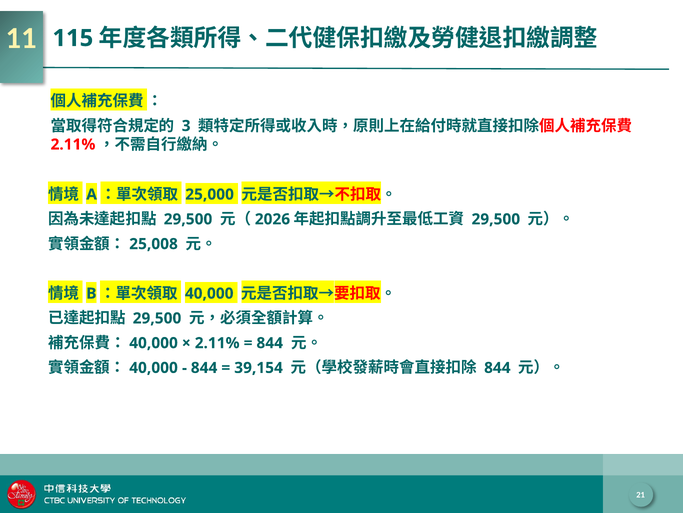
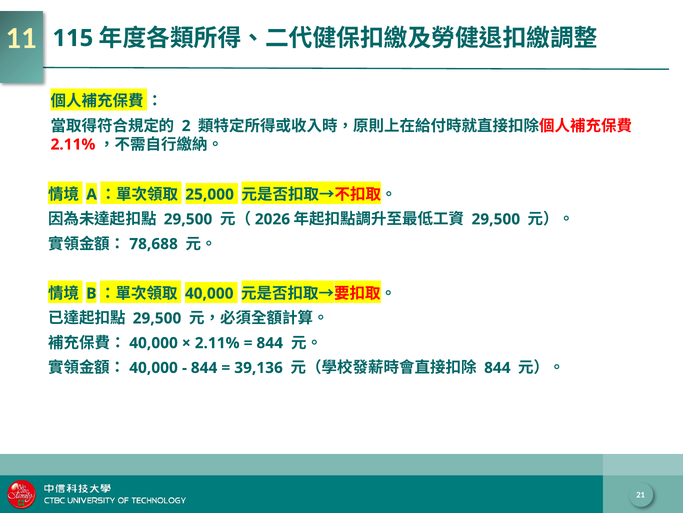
3: 3 -> 2 (186, 126)
25,008: 25,008 -> 78,688 (154, 244)
39,154: 39,154 -> 39,136 (259, 367)
